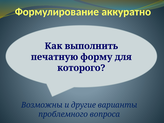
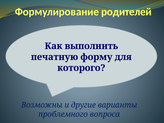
аккуратно: аккуратно -> родителей (126, 12)
